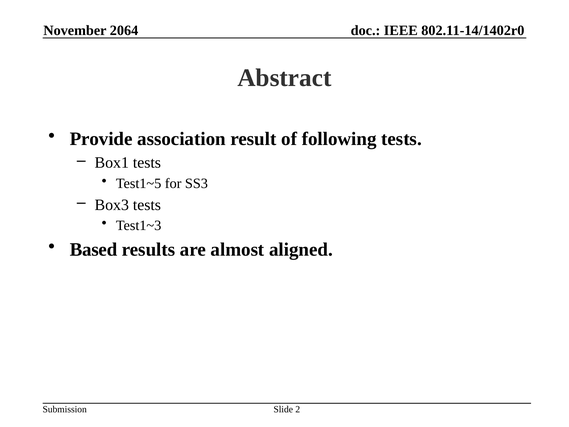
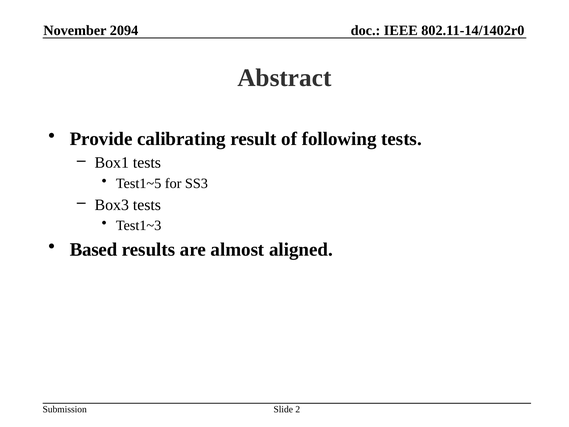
2064: 2064 -> 2094 (124, 30)
association: association -> calibrating (181, 139)
